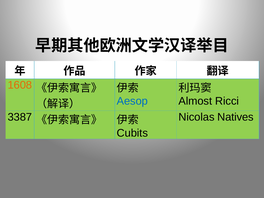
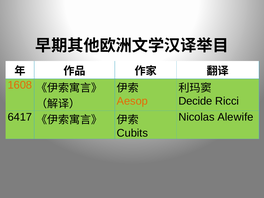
Aesop colour: blue -> orange (132, 101)
Almost: Almost -> Decide (195, 101)
3387: 3387 -> 6417 (20, 117)
Natives: Natives -> Alewife (235, 117)
